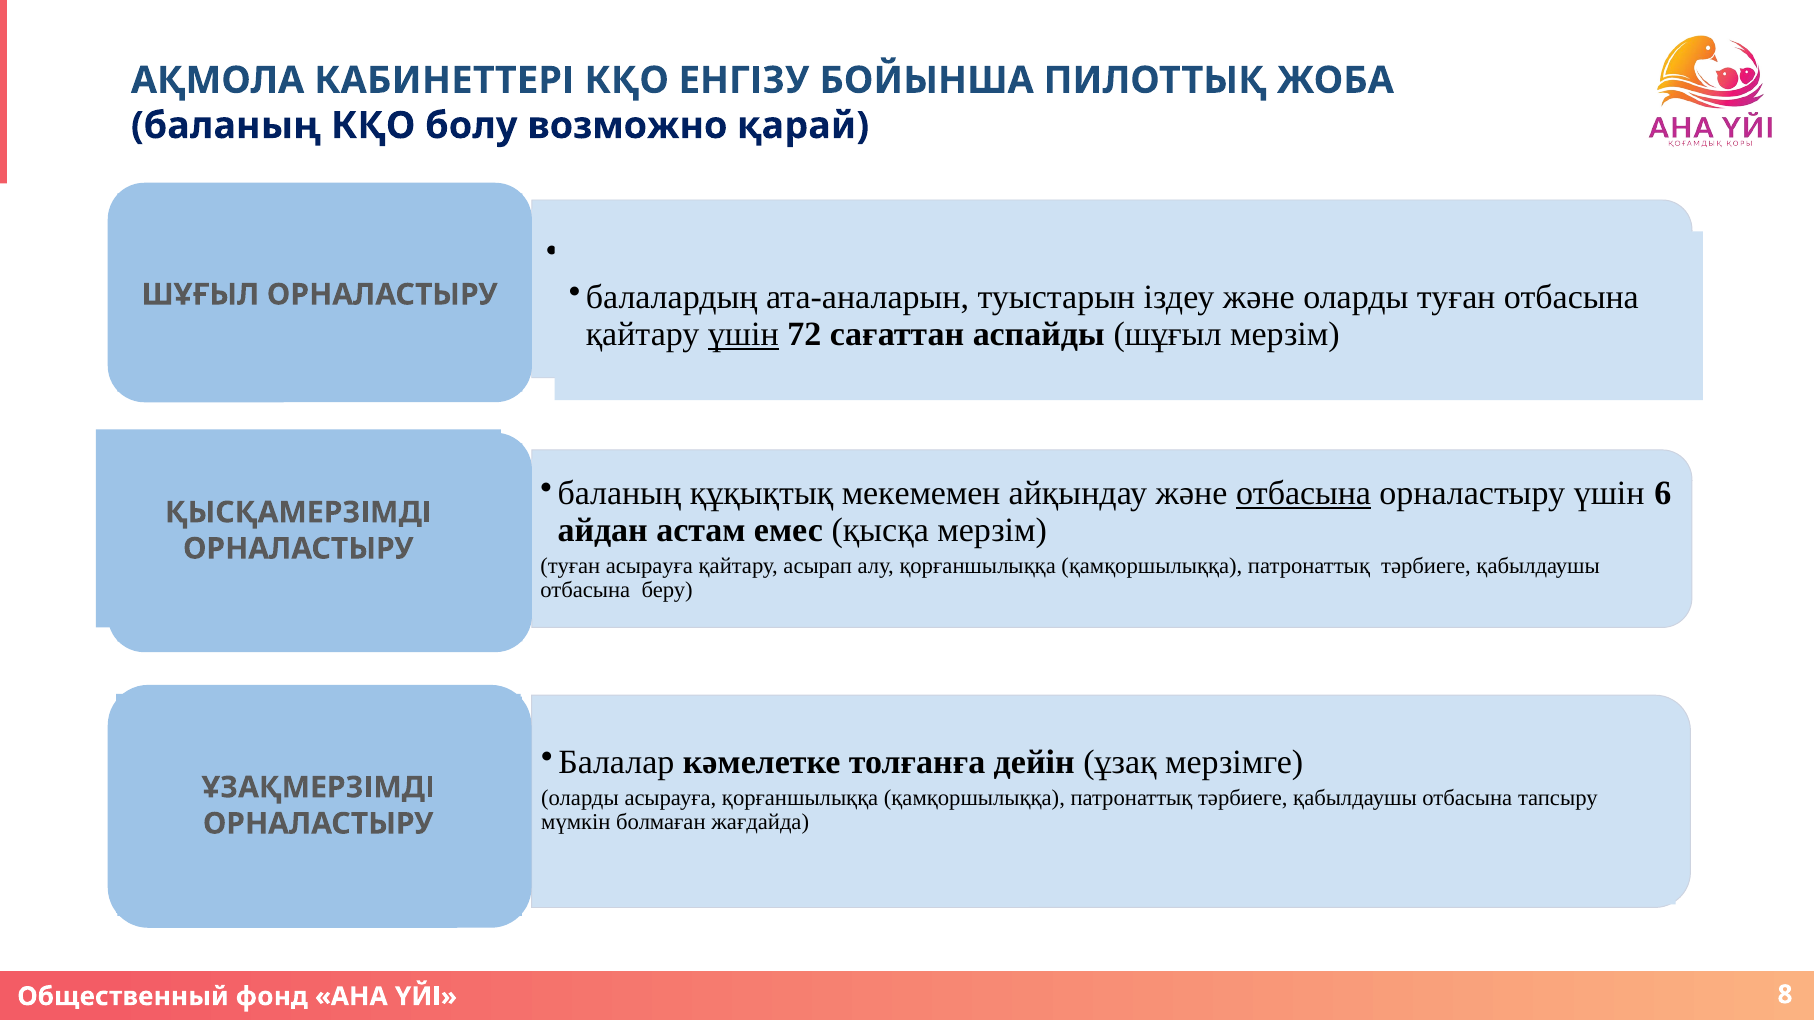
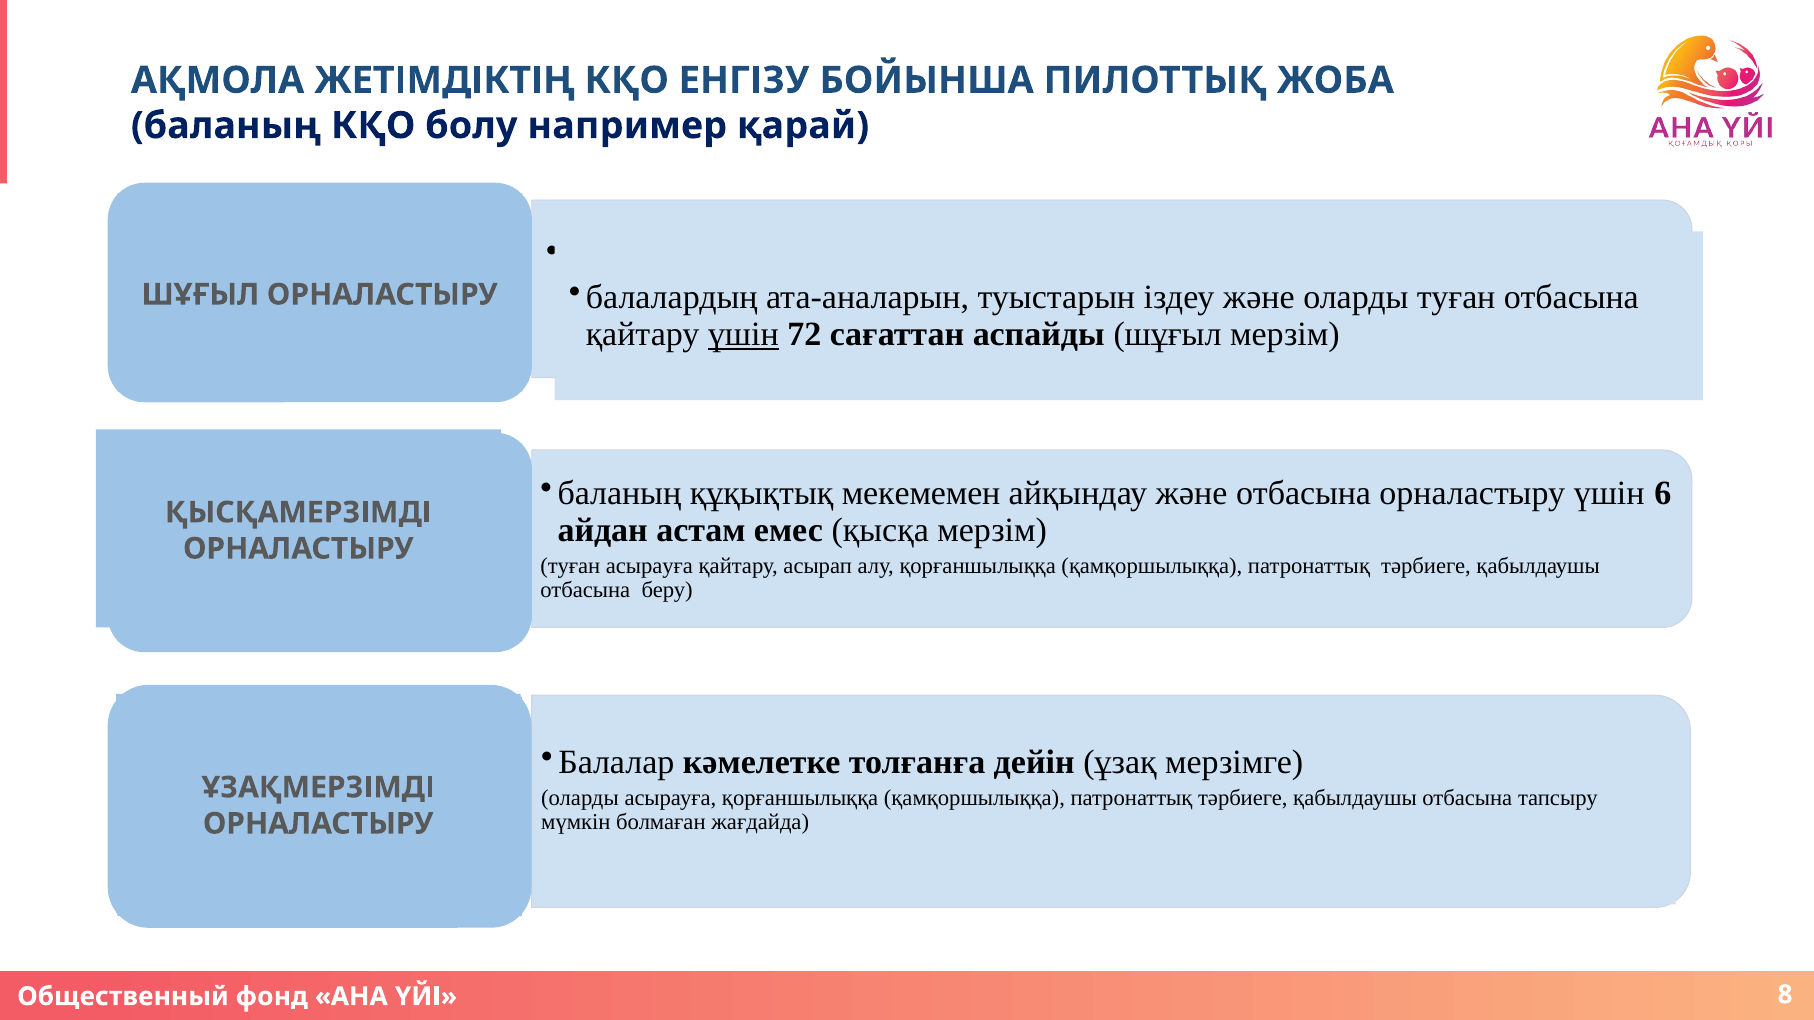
КАБИНЕТТЕРІ: КАБИНЕТТЕРІ -> ЖЕТІМДІКТІҢ (444, 80)
возможно: возможно -> например (627, 126)
отбасына underline: present -> none (1304, 493)
